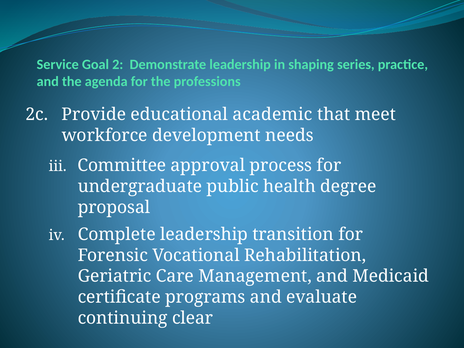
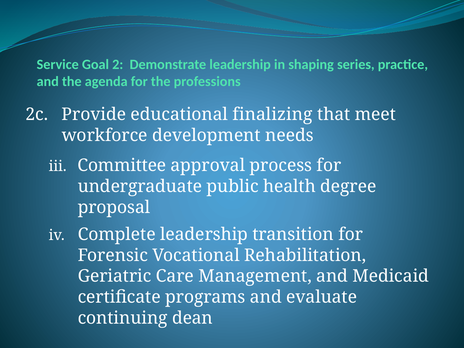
academic: academic -> finalizing (273, 114)
clear: clear -> dean (193, 318)
